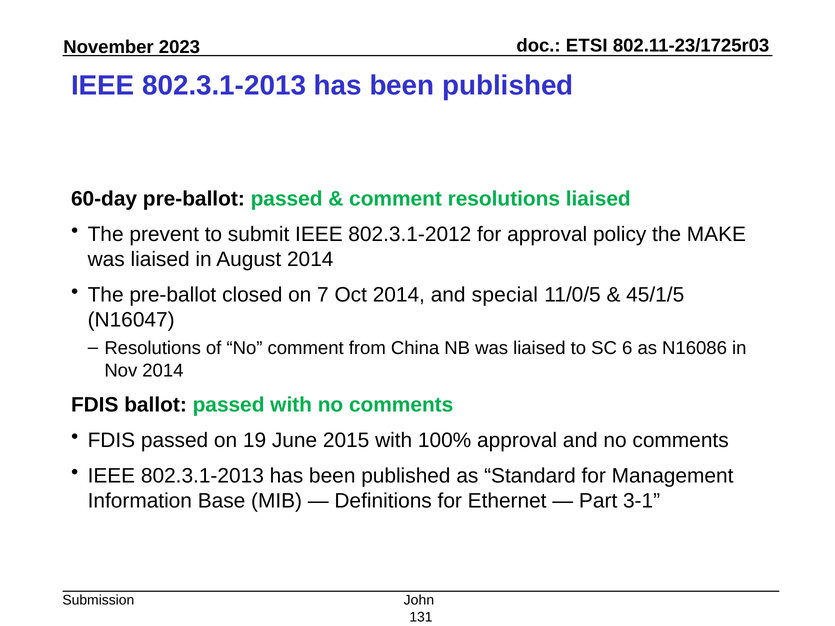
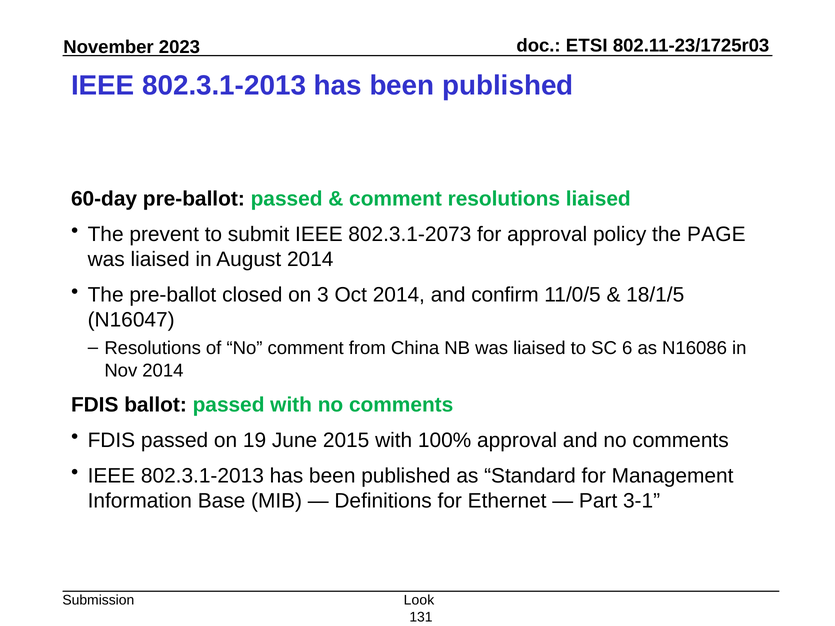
802.3.1-2012: 802.3.1-2012 -> 802.3.1-2073 (410, 235)
MAKE: MAKE -> PAGE (716, 235)
7: 7 -> 3 (323, 295)
special: special -> confirm (505, 295)
45/1/5: 45/1/5 -> 18/1/5 (655, 295)
John: John -> Look (419, 601)
